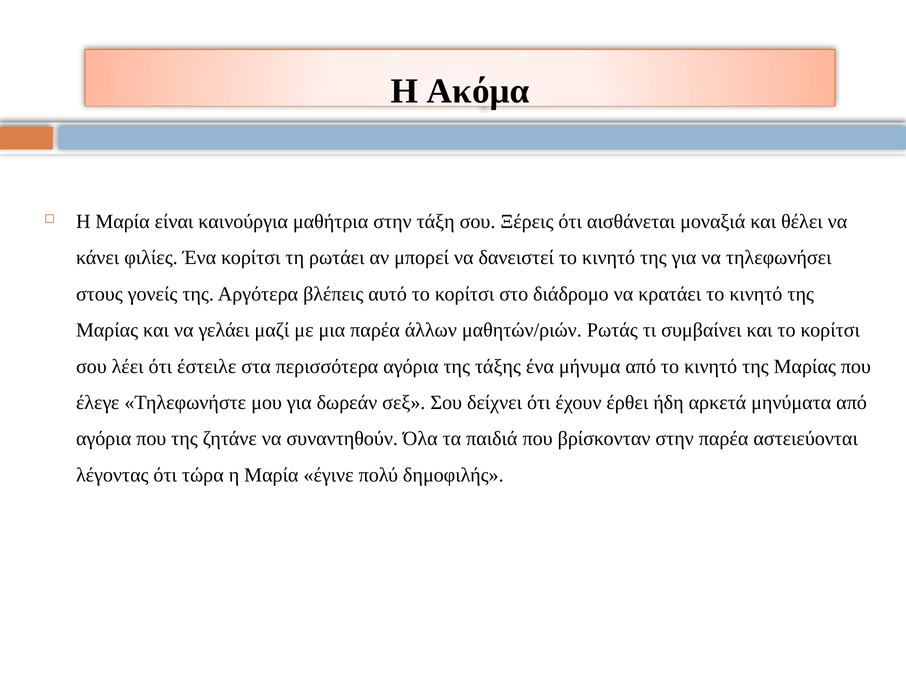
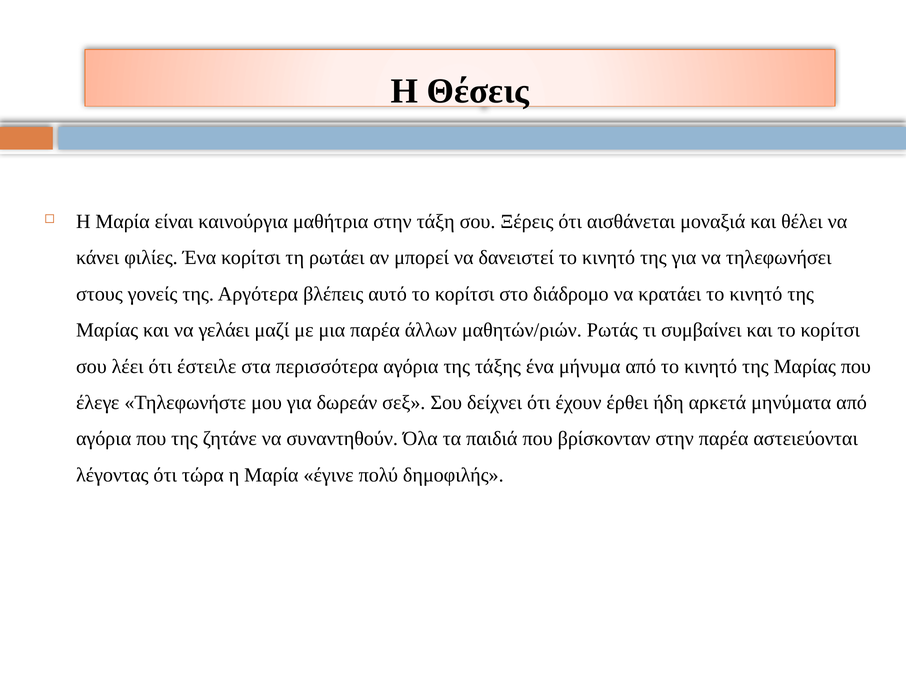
Ακόμα: Ακόμα -> Θέσεις (478, 91)
